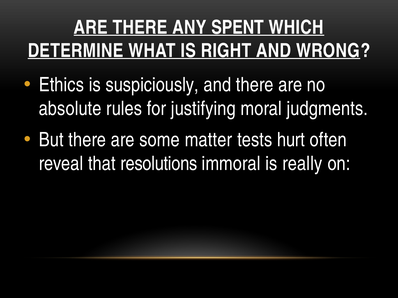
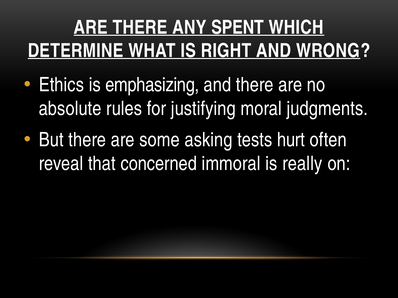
suspiciously: suspiciously -> emphasizing (152, 85)
matter: matter -> asking (209, 140)
resolutions: resolutions -> concerned (159, 164)
